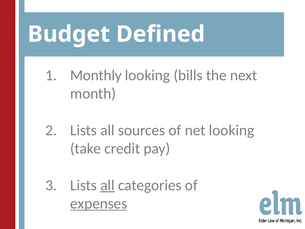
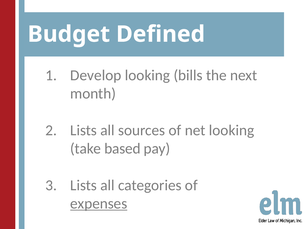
Monthly: Monthly -> Develop (96, 75)
credit: credit -> based (122, 148)
all underline: present -> none (107, 185)
